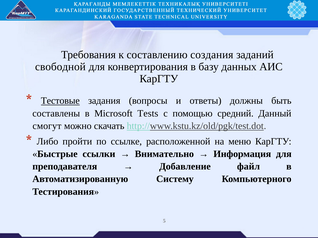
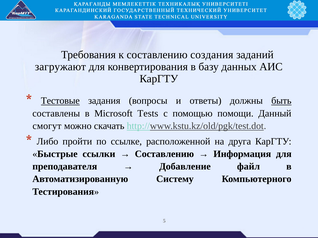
свободной: свободной -> загружают (60, 67)
быть underline: none -> present (281, 101)
средний: средний -> помощи (235, 114)
меню: меню -> друга (240, 142)
Внимательно: Внимательно -> Составлению (164, 154)
